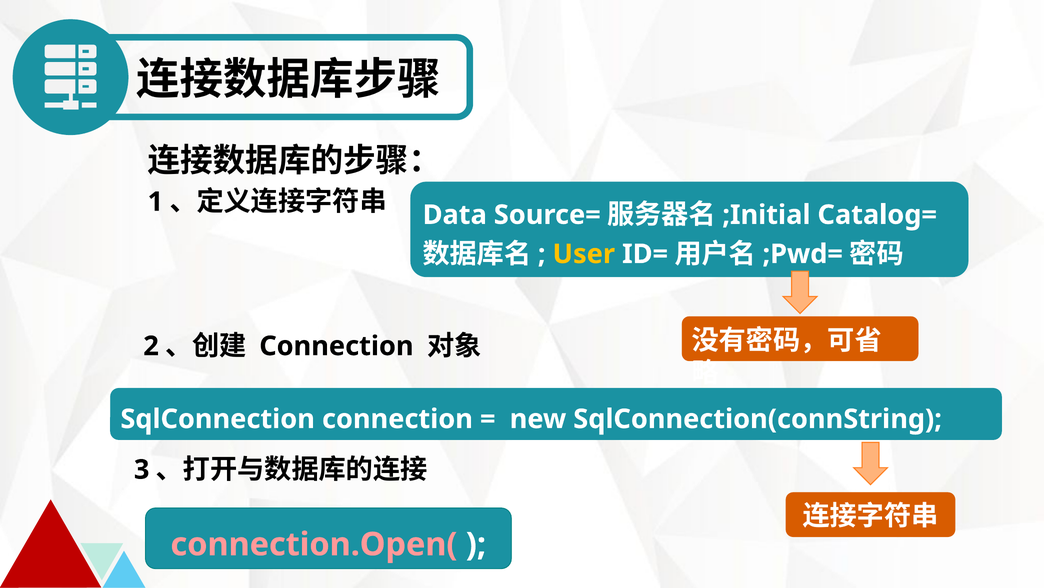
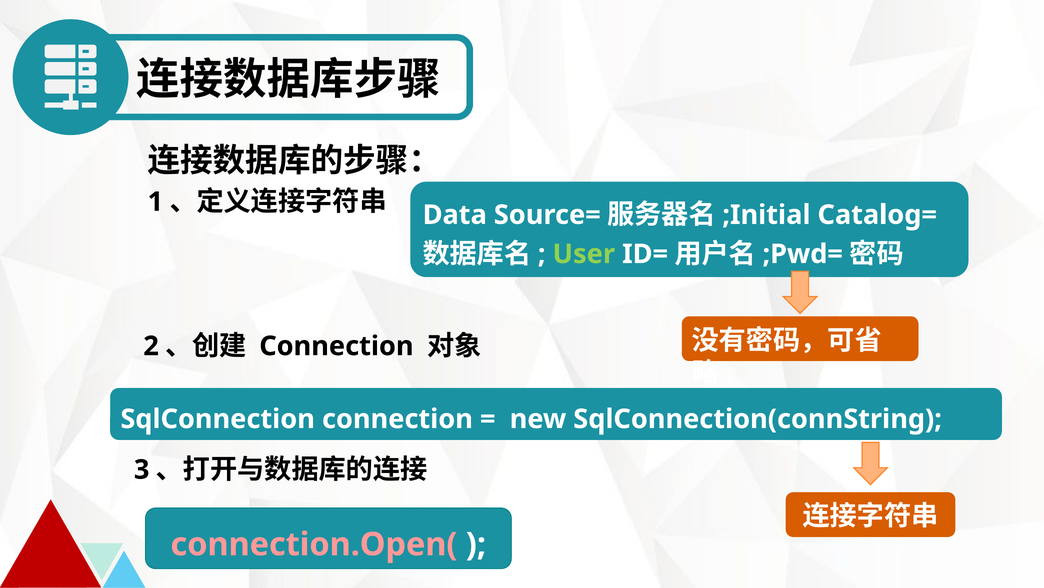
User colour: yellow -> light green (584, 254)
